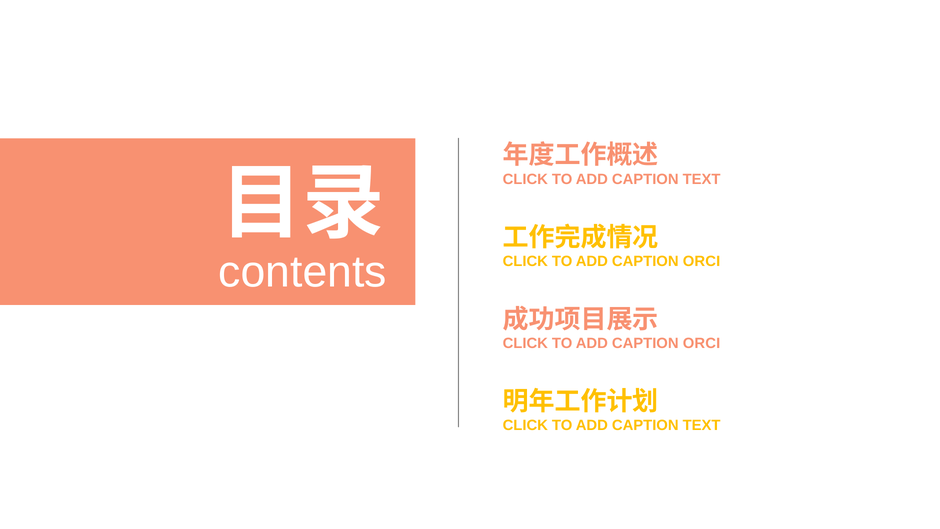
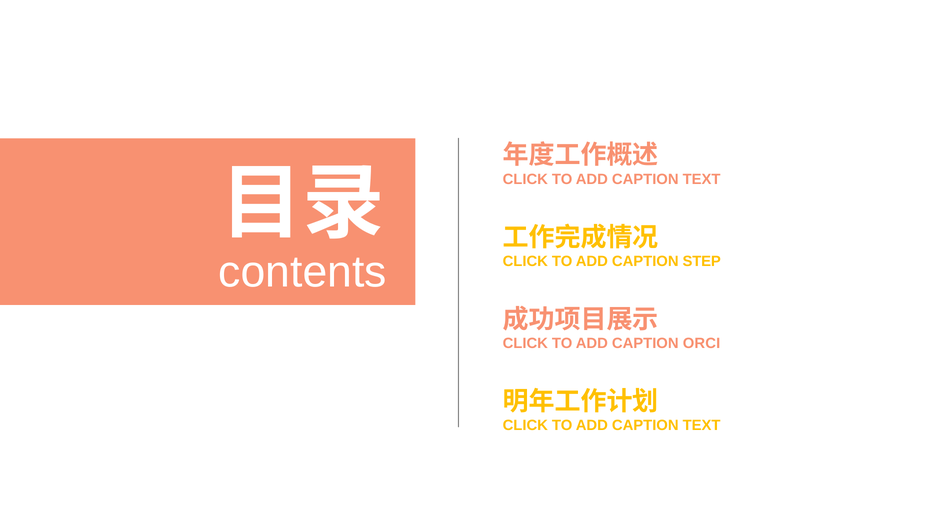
ORCI: ORCI -> STEP (702, 261)
